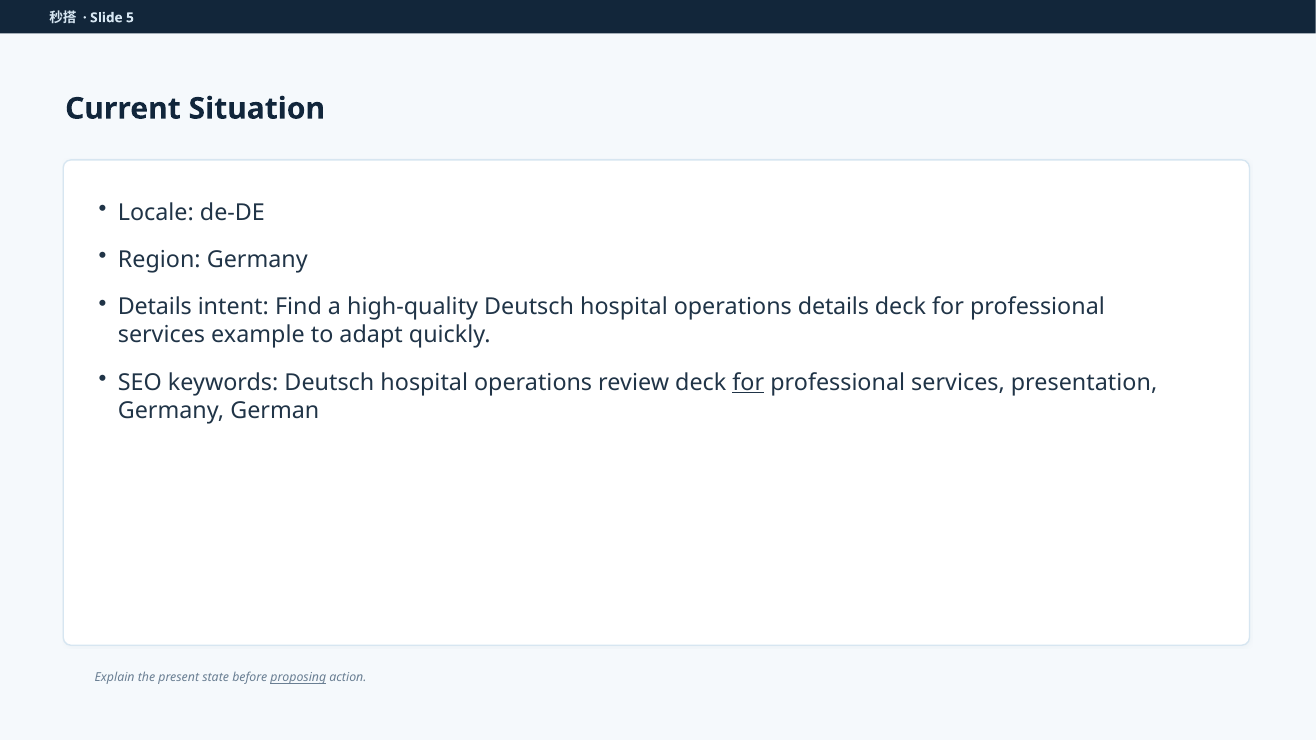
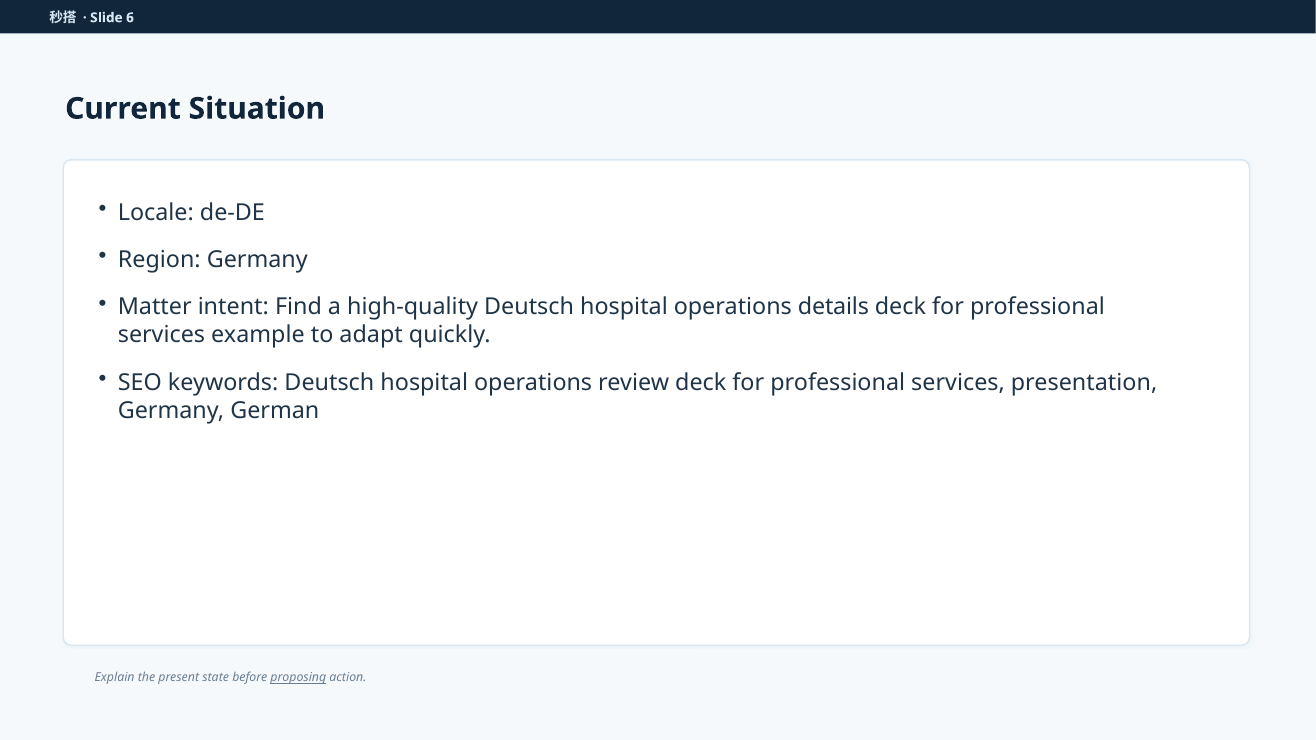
5: 5 -> 6 (130, 18)
Details: Details -> Matter (155, 307)
for underline: present -> none (748, 382)
